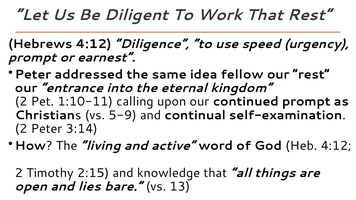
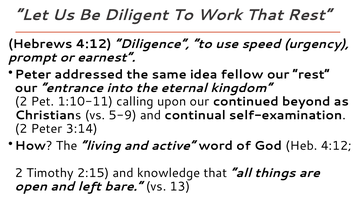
continued prompt: prompt -> beyond (306, 102)
lies: lies -> left (89, 187)
